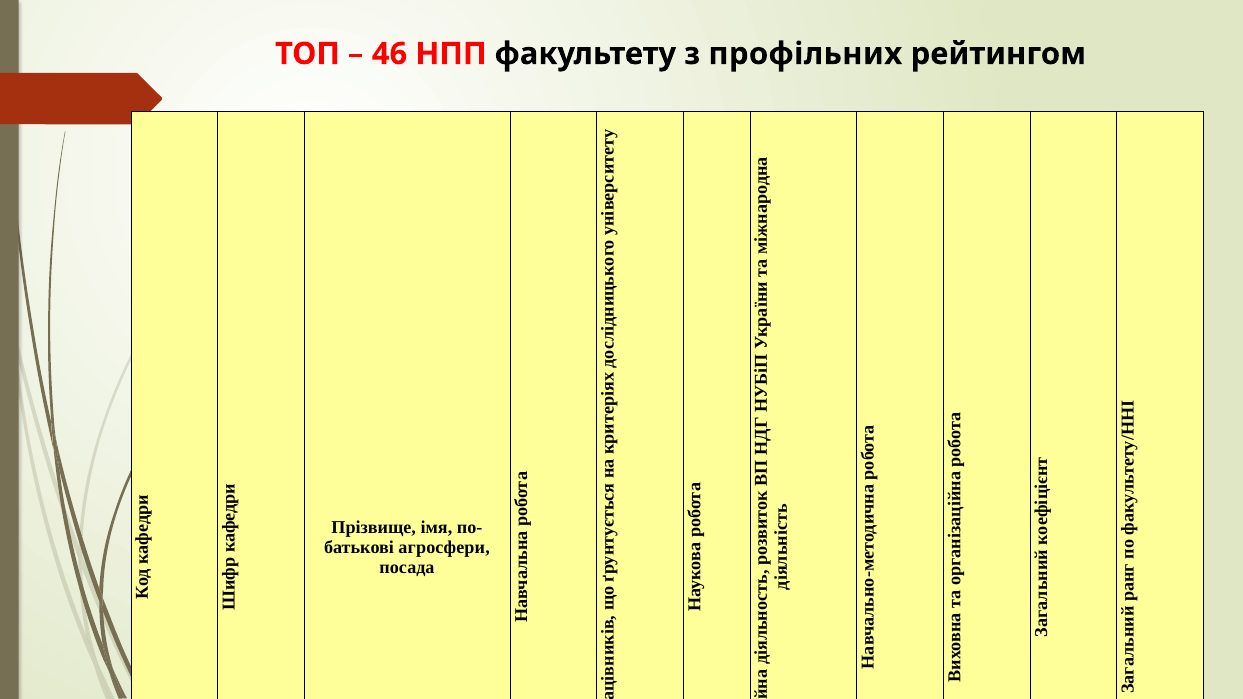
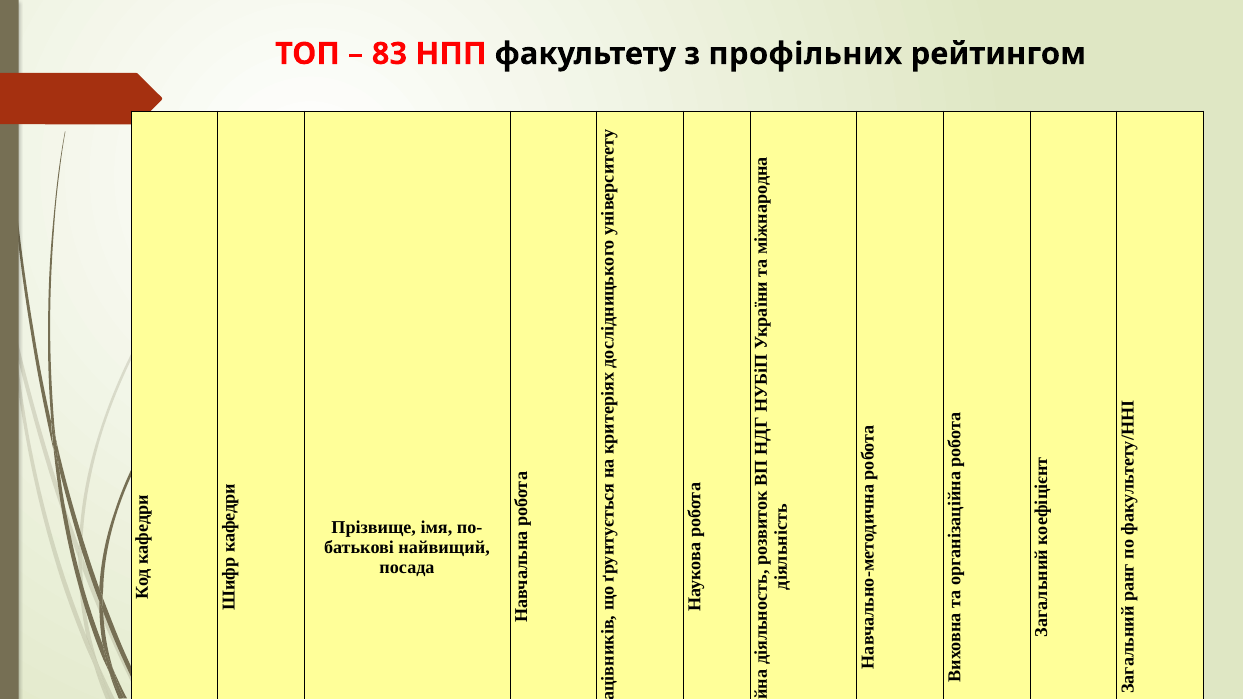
46: 46 -> 83 (390, 54)
агросфери: агросфери -> найвищий (444, 548)
